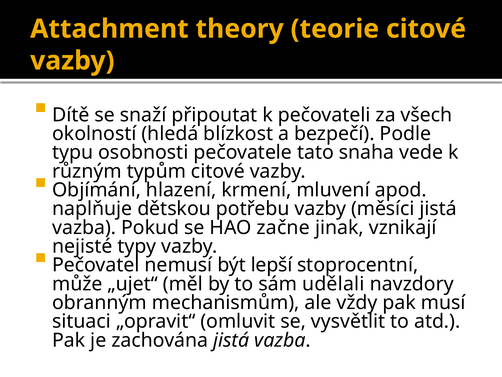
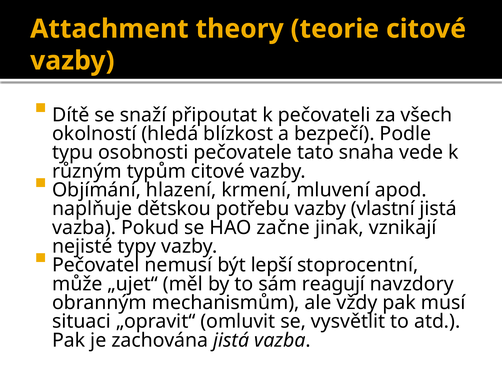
měsíci: měsíci -> vlastní (383, 209)
udělali: udělali -> reagují (334, 284)
